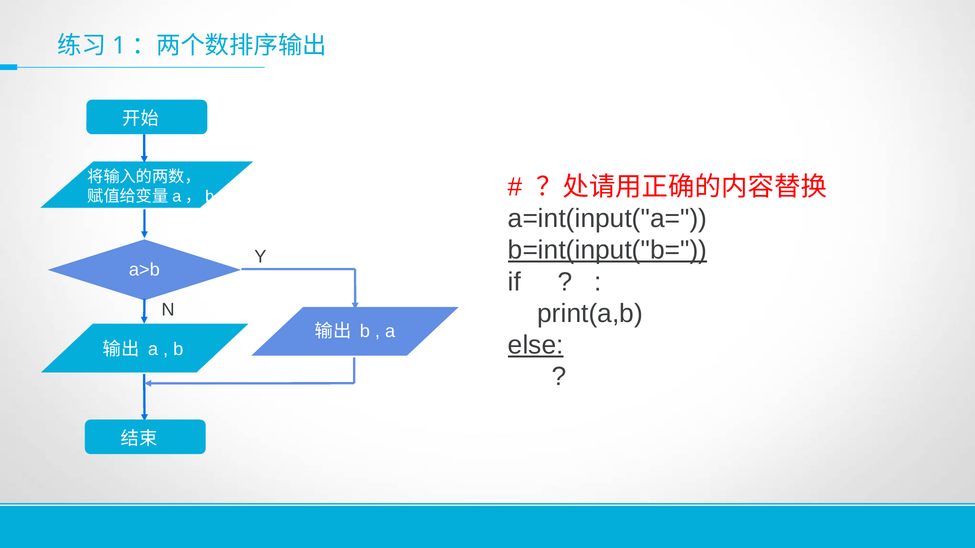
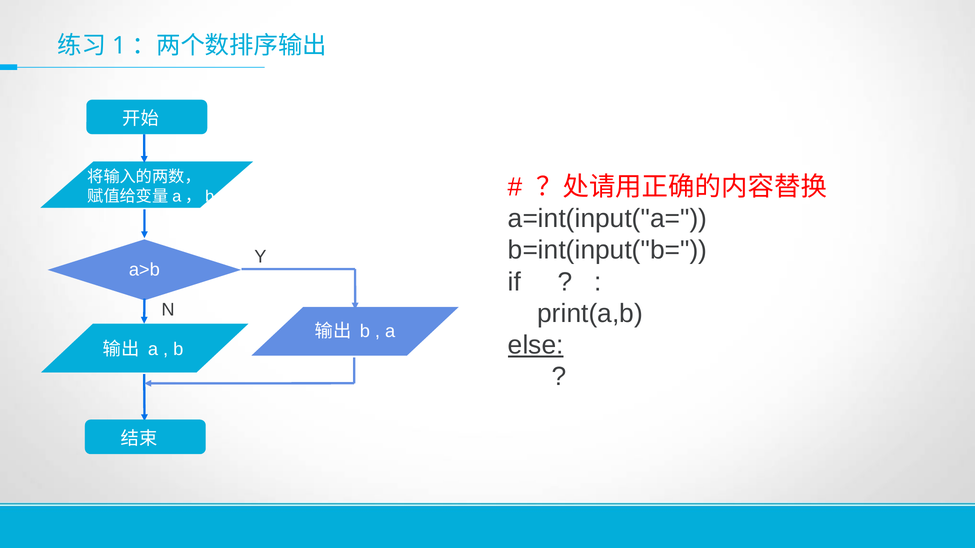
b=int(input("b= underline: present -> none (608, 250)
